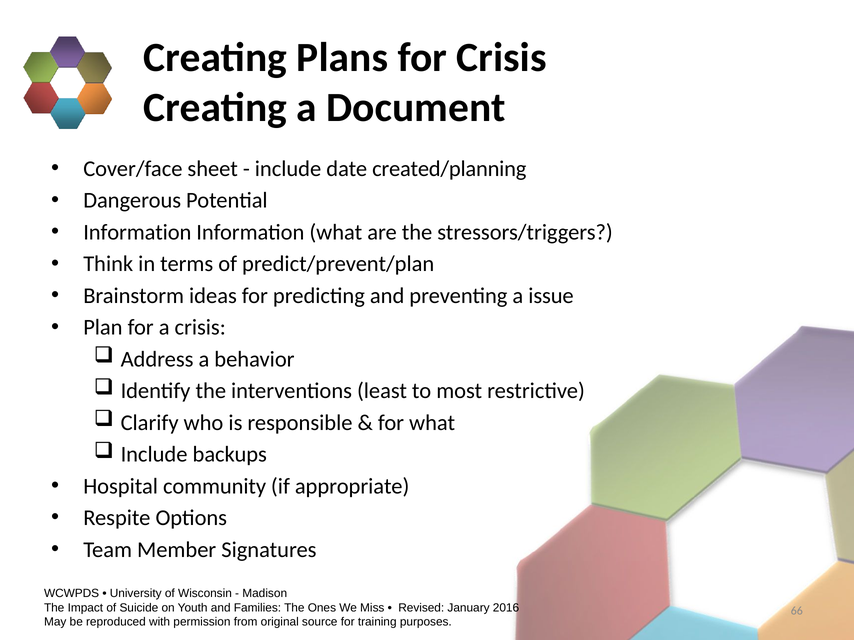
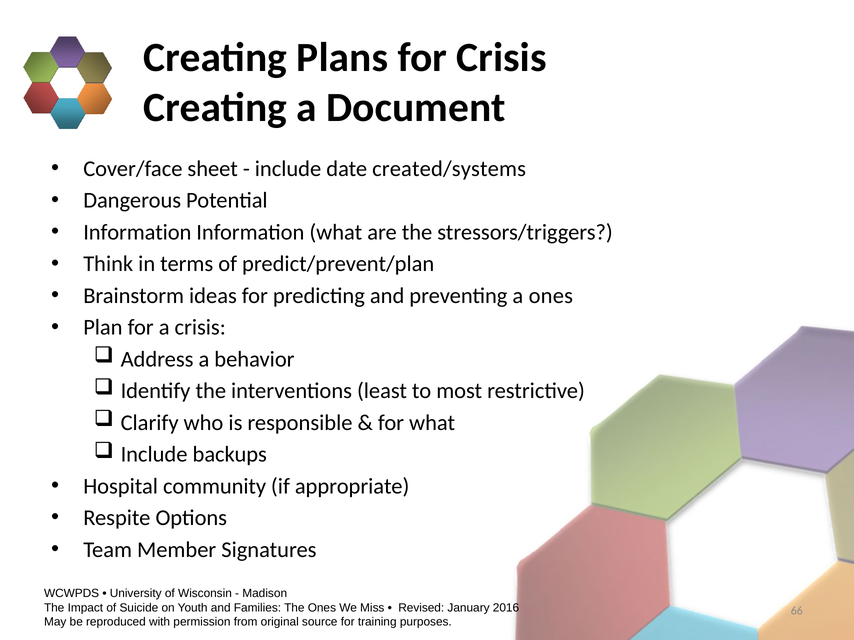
created/planning: created/planning -> created/systems (449, 169)
a issue: issue -> ones (551, 296)
